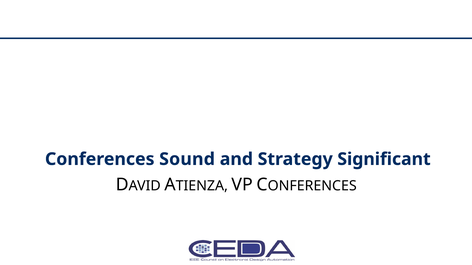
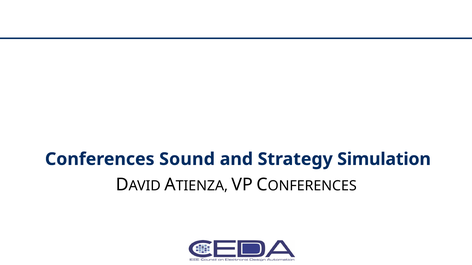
Significant: Significant -> Simulation (384, 159)
